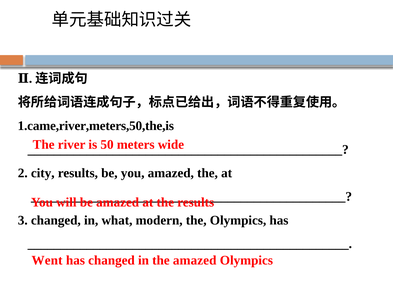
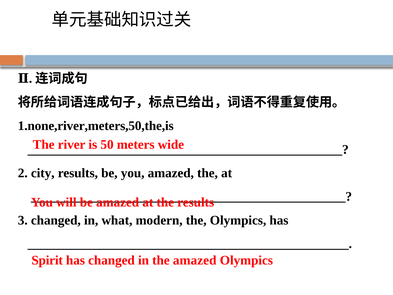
1.came,river,meters,50,the,is: 1.came,river,meters,50,the,is -> 1.none,river,meters,50,the,is (96, 126)
Went: Went -> Spirit (47, 260)
